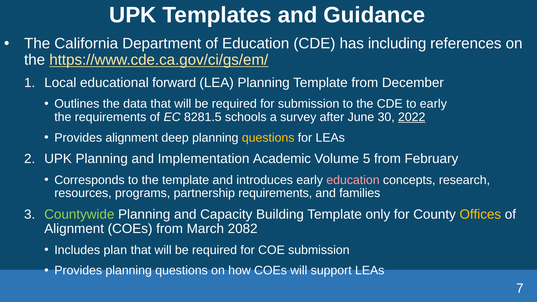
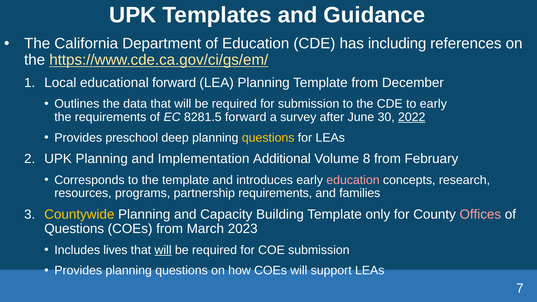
8281.5 schools: schools -> forward (246, 117)
Provides alignment: alignment -> preschool (132, 138)
Academic: Academic -> Additional (282, 159)
5: 5 -> 8 (367, 159)
Countywide colour: light green -> yellow (79, 214)
Offices colour: yellow -> pink (480, 214)
Alignment: Alignment -> Questions (74, 229)
2082: 2082 -> 2023 (243, 229)
plan: plan -> lives (115, 250)
will underline: none -> present (163, 250)
